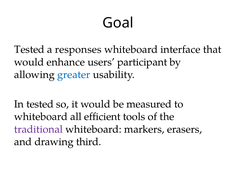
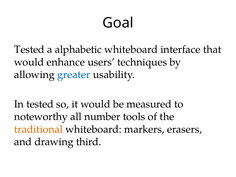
responses: responses -> alphabetic (78, 50)
participant: participant -> techniques (142, 62)
whiteboard: whiteboard -> noteworthy (41, 117)
efficient: efficient -> number (102, 117)
traditional colour: purple -> orange (38, 129)
